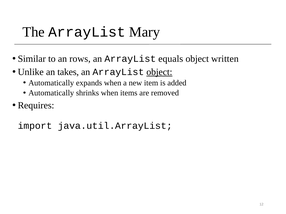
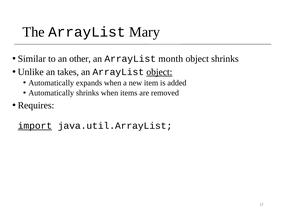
rows: rows -> other (80, 59)
equals: equals -> month (171, 59)
object written: written -> shrinks (225, 59)
import underline: none -> present (35, 126)
